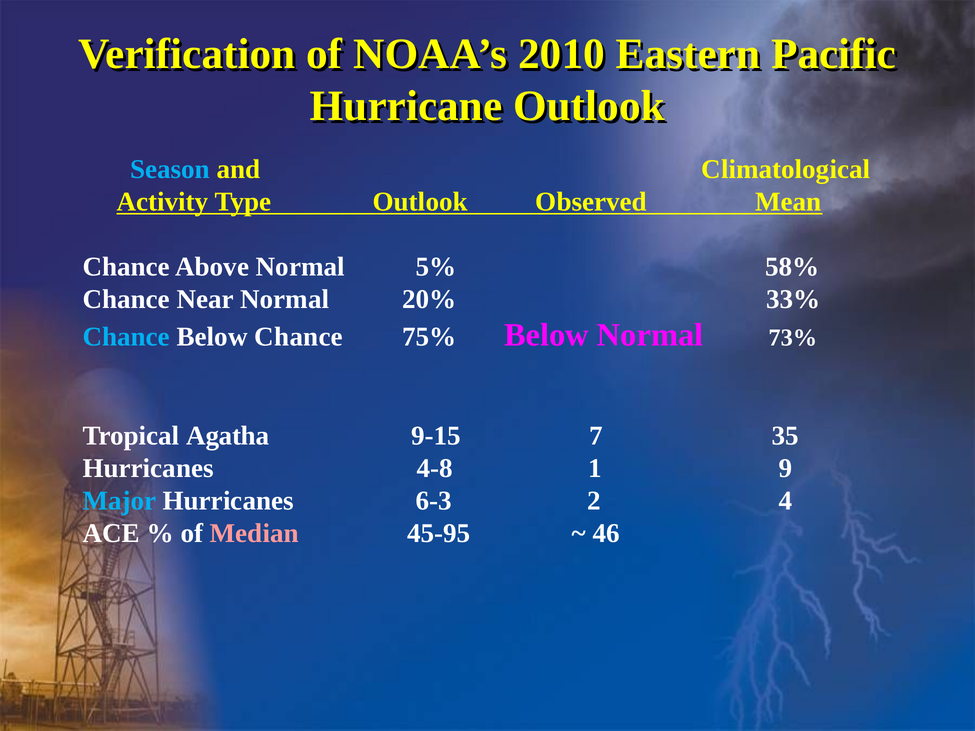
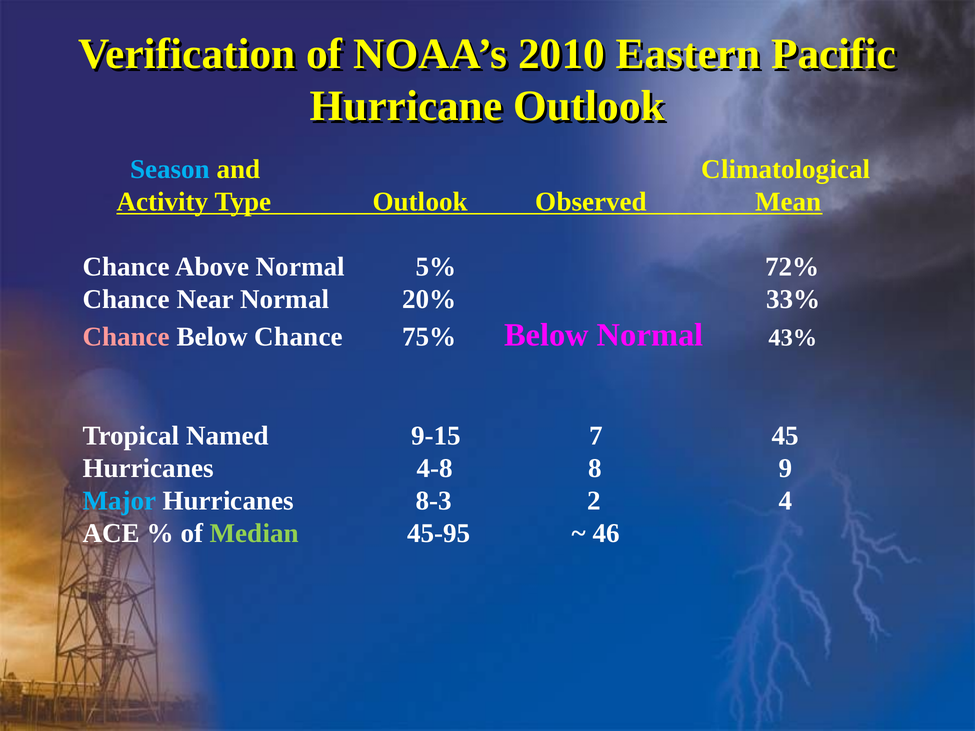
58%: 58% -> 72% (792, 267)
Chance colour: light blue -> pink (126, 337)
73%: 73% -> 43% (793, 338)
Agatha: Agatha -> Named (228, 436)
35: 35 -> 45 (785, 436)
1: 1 -> 8 (595, 468)
6-3: 6-3 -> 8-3 (434, 501)
Median colour: pink -> light green (254, 533)
